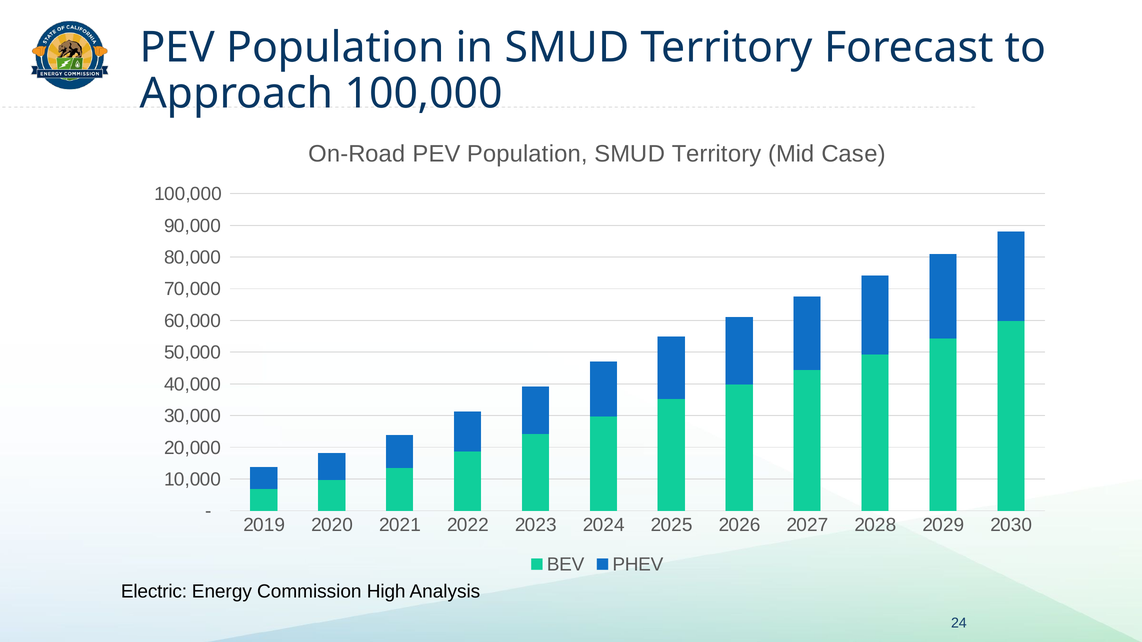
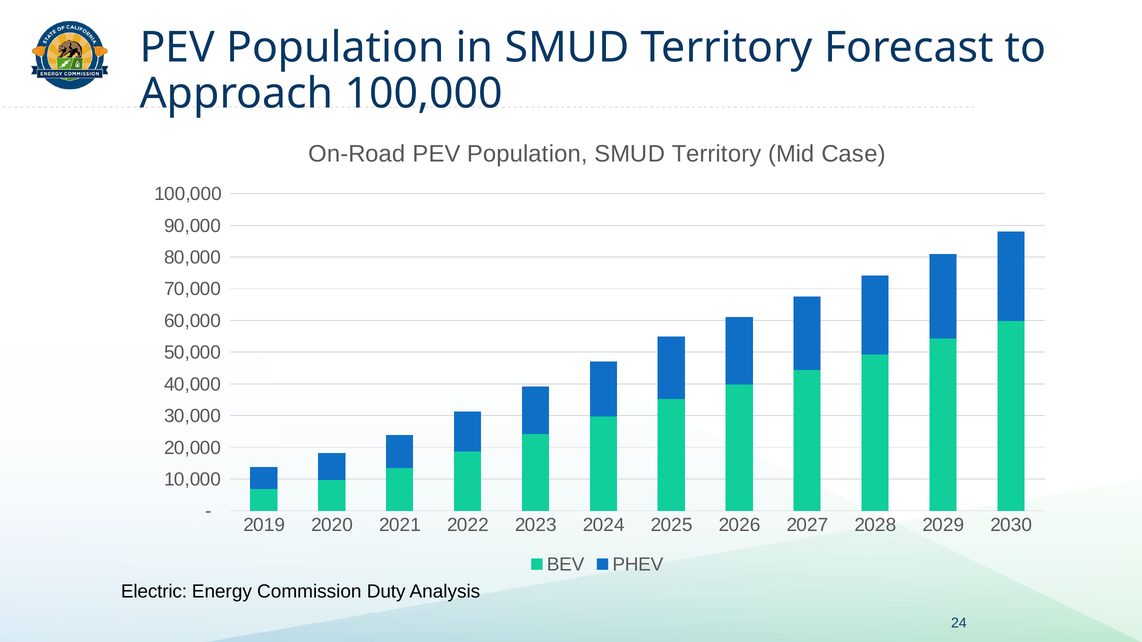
High: High -> Duty (386, 592)
